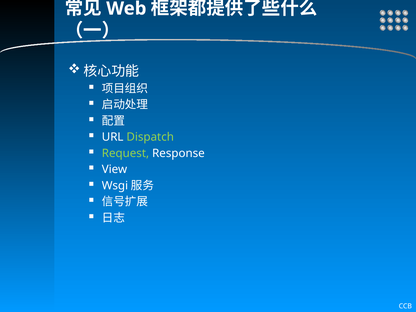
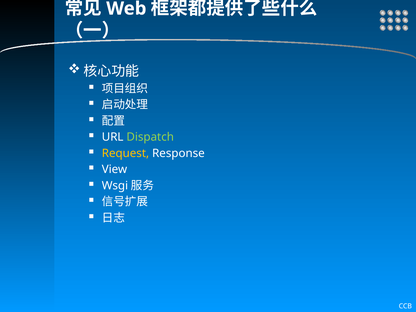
Request colour: light green -> yellow (125, 153)
